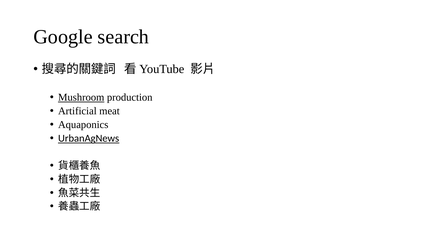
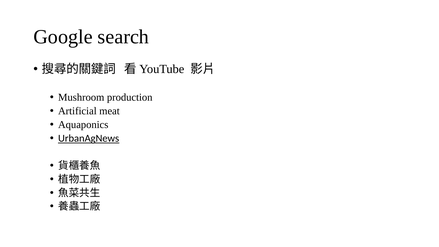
Mushroom underline: present -> none (81, 97)
